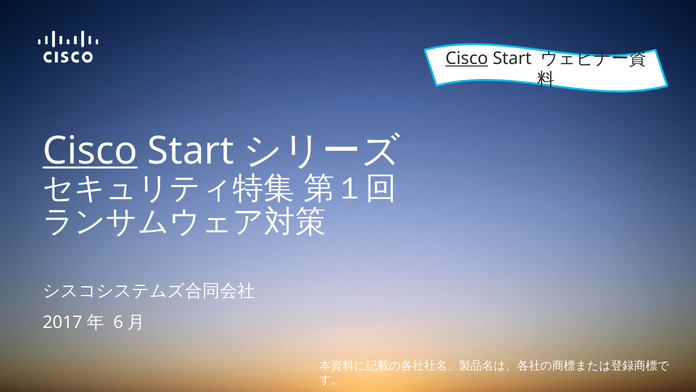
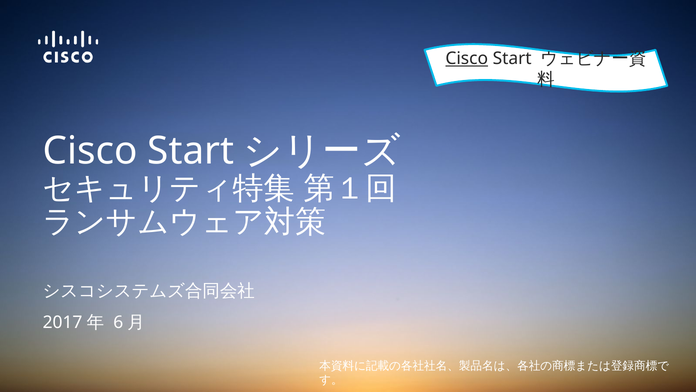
Cisco underline: present -> none (90, 151)
